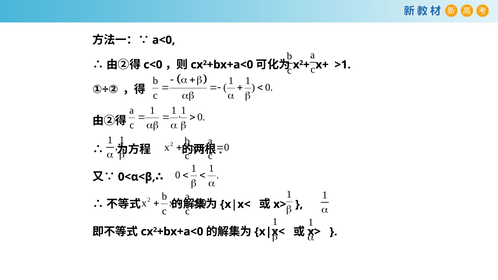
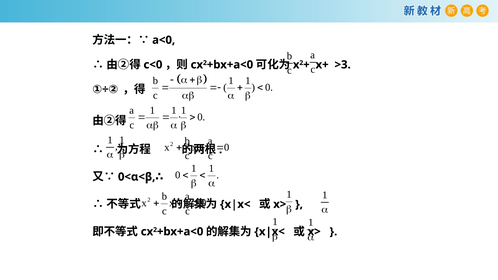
>1: >1 -> >3 (343, 65)
